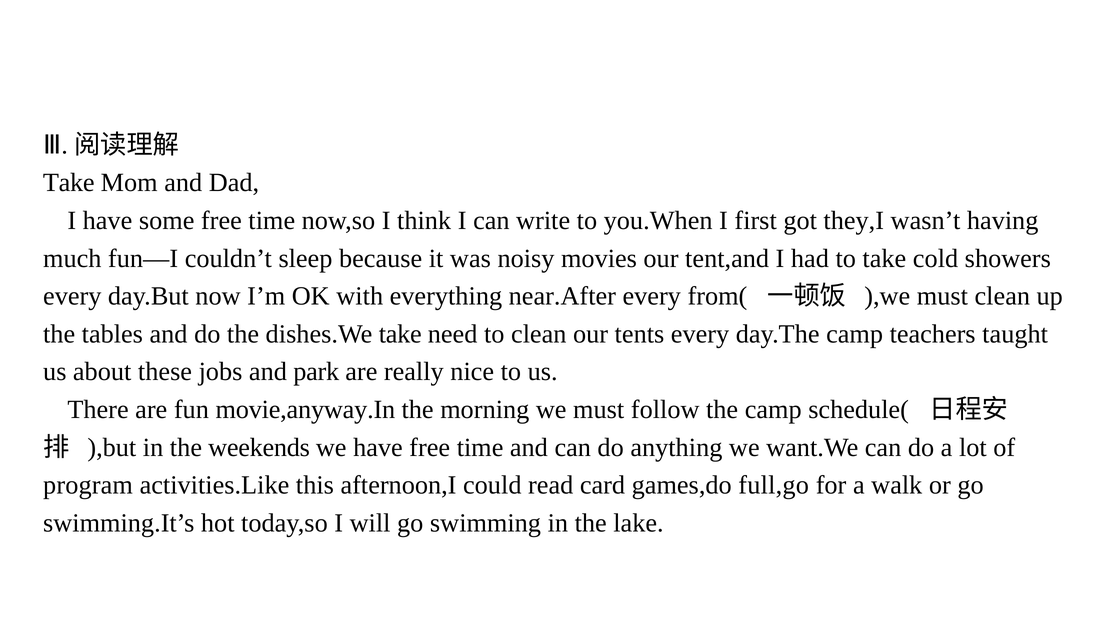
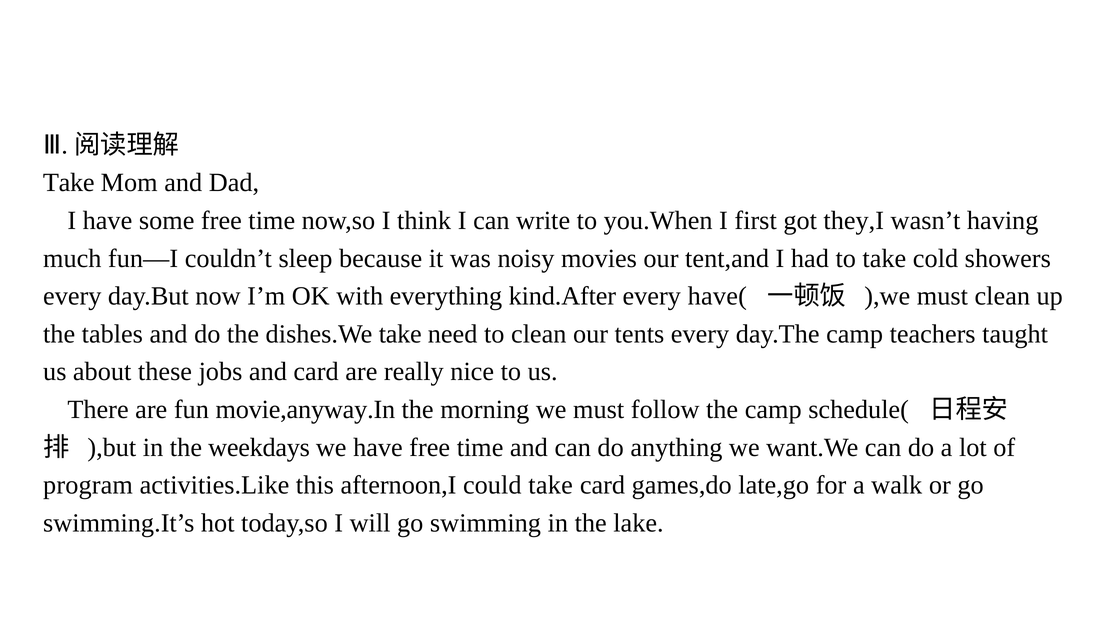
near.After: near.After -> kind.After (562, 296)
from(: from( -> have( (717, 296)
and park: park -> card (316, 372)
weekends: weekends -> weekdays (259, 448)
could read: read -> take (551, 486)
full,go: full,go -> late,go (774, 486)
